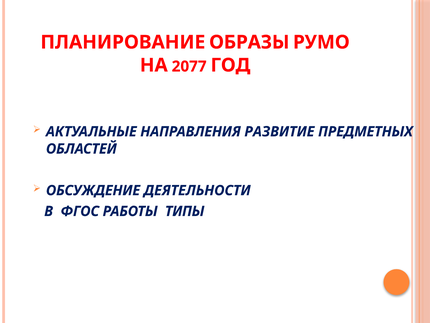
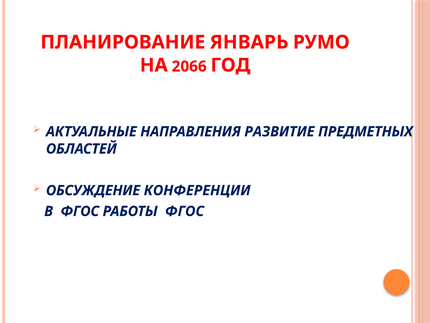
ОБРАЗЫ: ОБРАЗЫ -> ЯНВАРЬ (249, 42)
2077: 2077 -> 2066 (189, 66)
ДЕЯТЕЛЬНОСТИ: ДЕЯТЕЛЬНОСТИ -> КОНФЕРЕНЦИИ (197, 190)
РАБОТЫ ТИПЫ: ТИПЫ -> ФГОС (184, 211)
